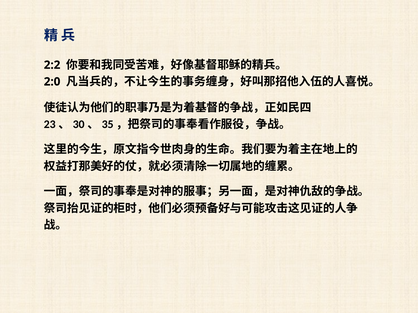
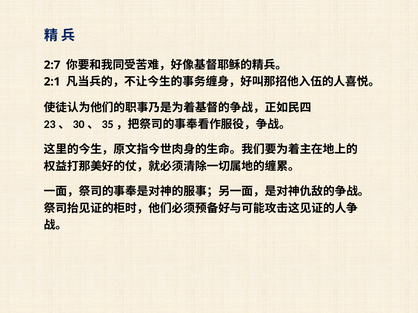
2:2: 2:2 -> 2:7 (52, 65)
2:0: 2:0 -> 2:1 (52, 82)
